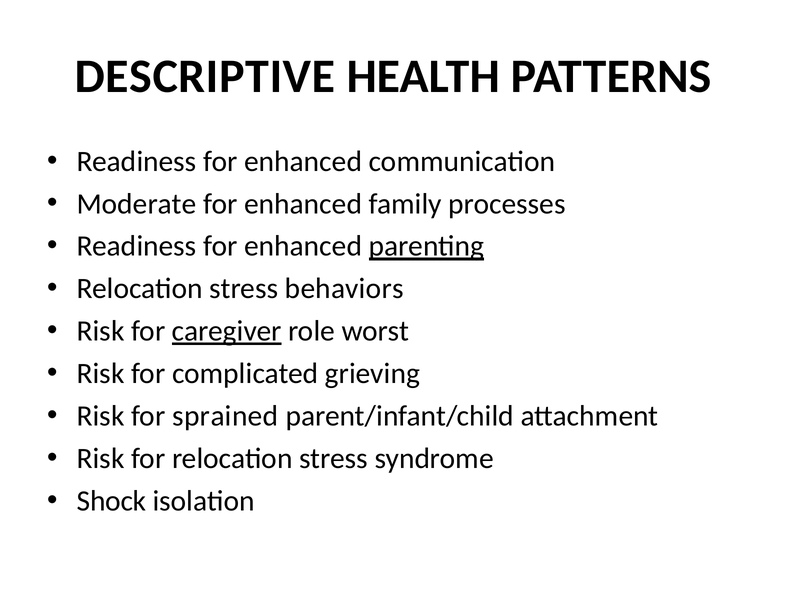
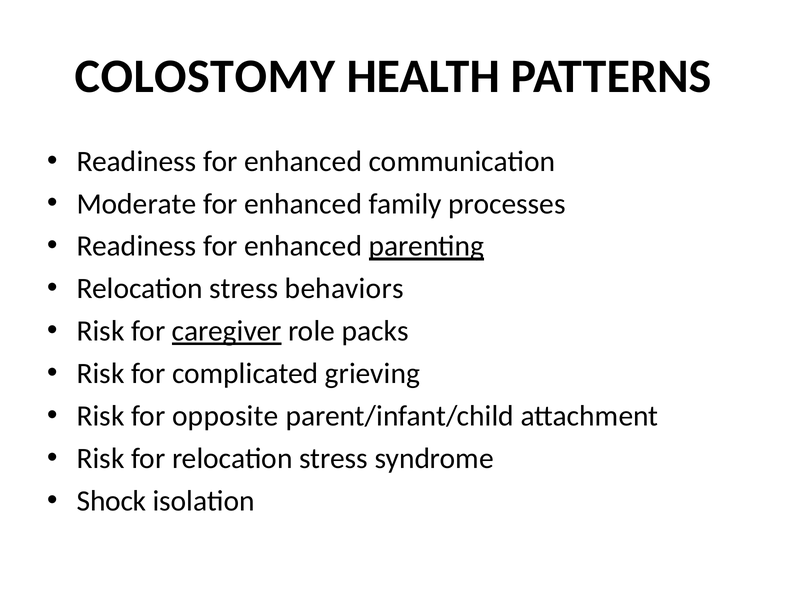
DESCRIPTIVE: DESCRIPTIVE -> COLOSTOMY (205, 76)
worst: worst -> packs (375, 331)
sprained: sprained -> opposite (225, 416)
